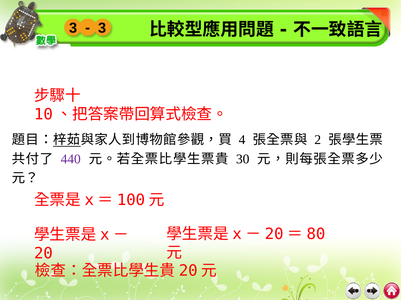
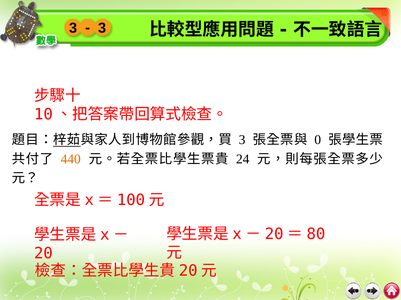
4: 4 -> 3 (242, 140)
2: 2 -> 0 (318, 140)
440 colour: purple -> orange (71, 159)
30: 30 -> 24 (243, 159)
